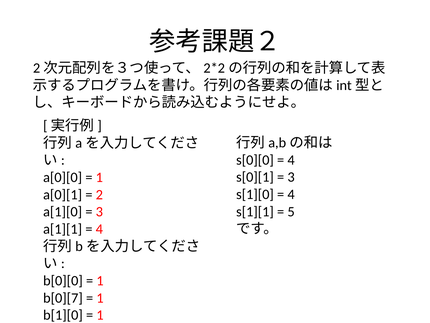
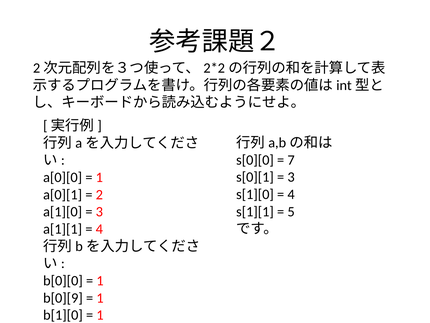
4: 4 -> 7 (291, 160)
b[0][7: b[0][7 -> b[0][9 (63, 298)
